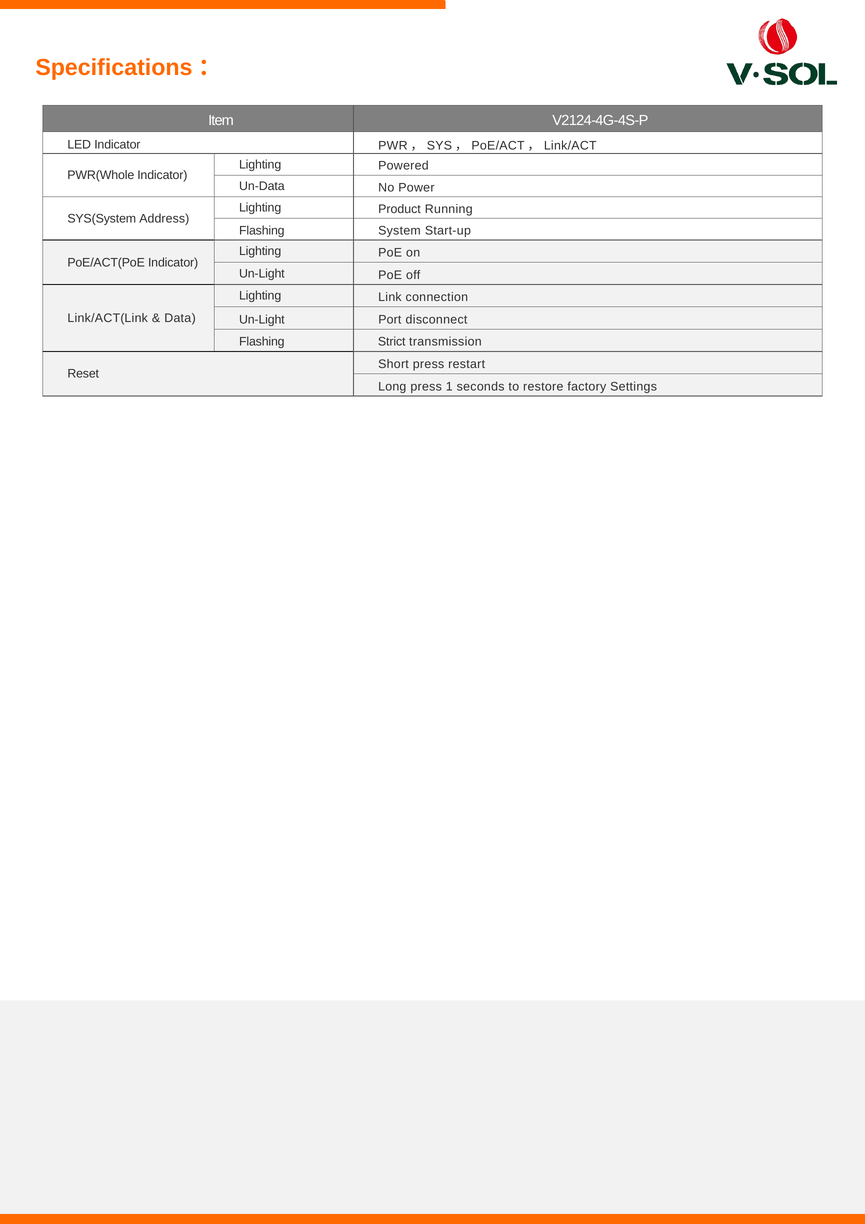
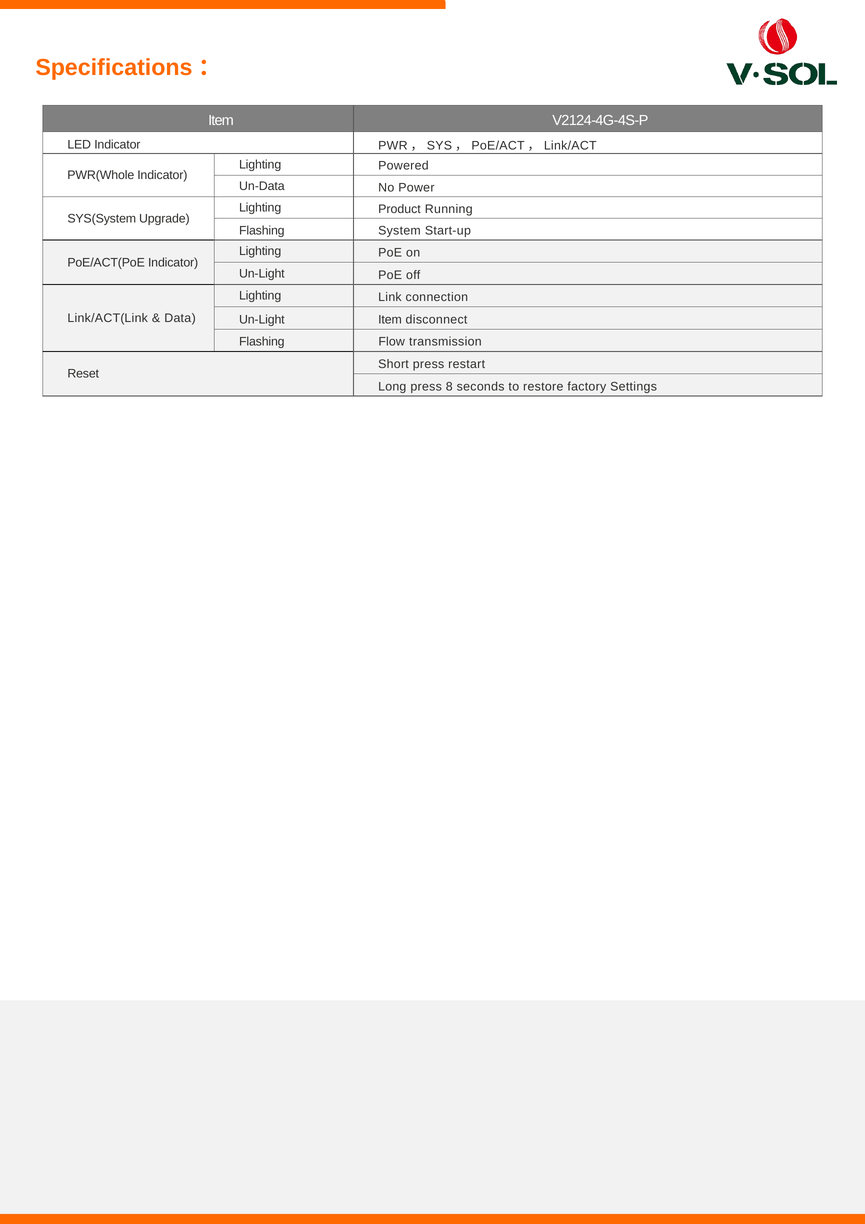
Address: Address -> Upgrade (164, 219)
Un-Light Port: Port -> Item (390, 320)
Strict: Strict -> Flow (392, 342)
1: 1 -> 8 (449, 387)
